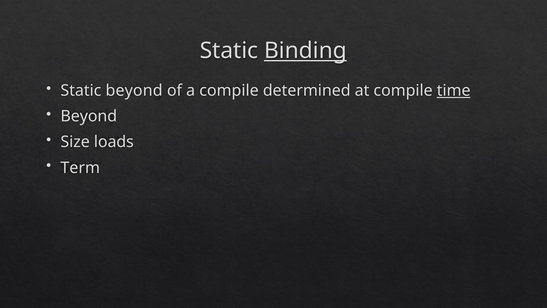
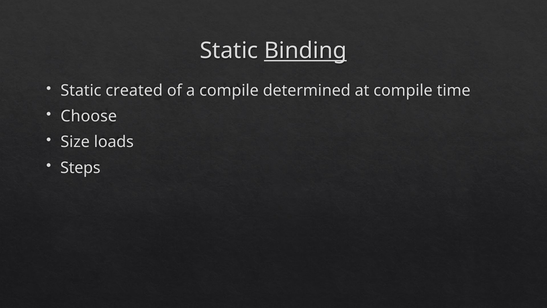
Static beyond: beyond -> created (134, 90)
time underline: present -> none (454, 90)
Beyond: Beyond -> Choose (89, 116)
Term: Term -> Steps (80, 168)
